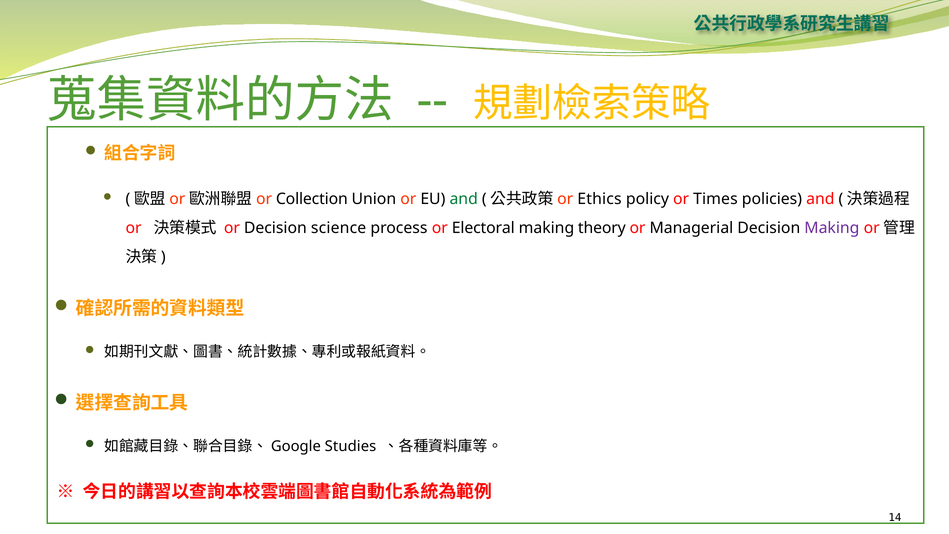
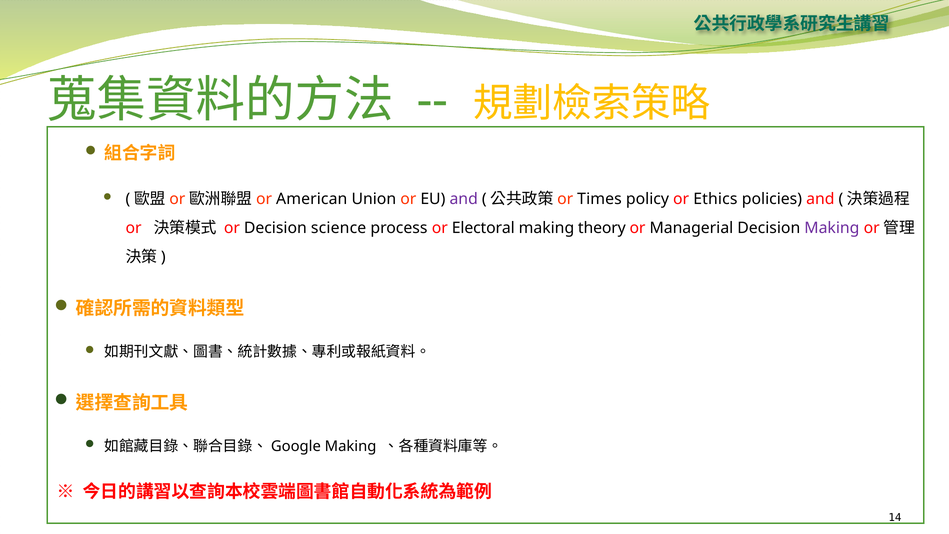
Collection: Collection -> American (312, 199)
and colour: green -> purple (464, 199)
Ethics: Ethics -> Times (600, 199)
Times: Times -> Ethics (715, 199)
Studies: Studies -> Making (351, 446)
